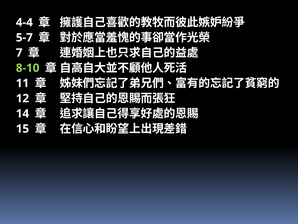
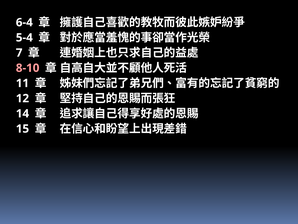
4-4: 4-4 -> 6-4 (24, 22)
5-7: 5-7 -> 5-4 (24, 38)
8-10 colour: light green -> pink (28, 68)
